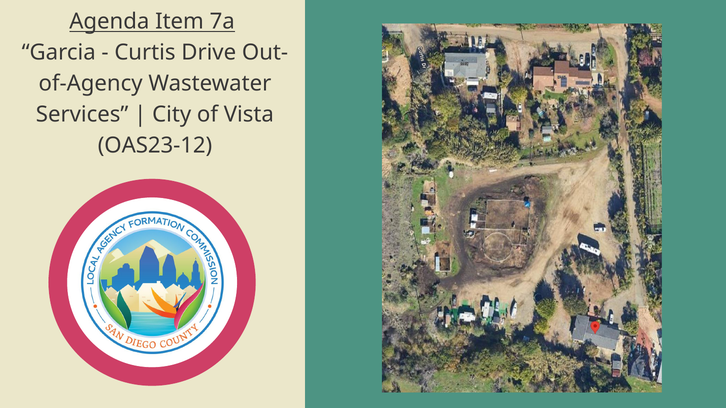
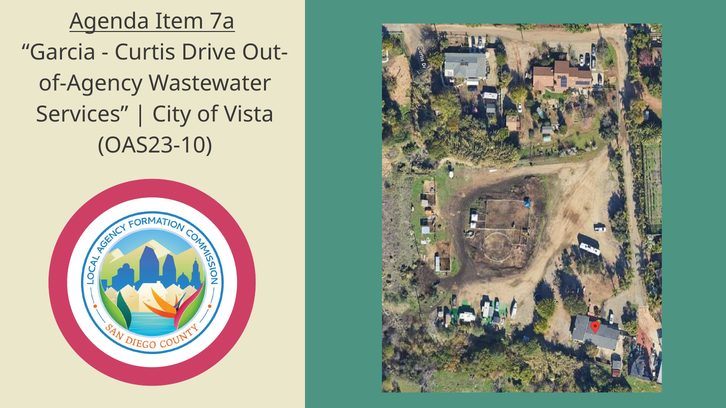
OAS23-12: OAS23-12 -> OAS23-10 (155, 145)
